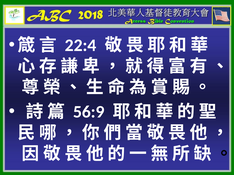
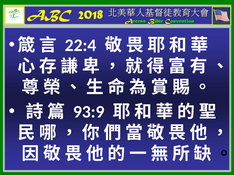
56:9: 56:9 -> 93:9 (89, 112)
